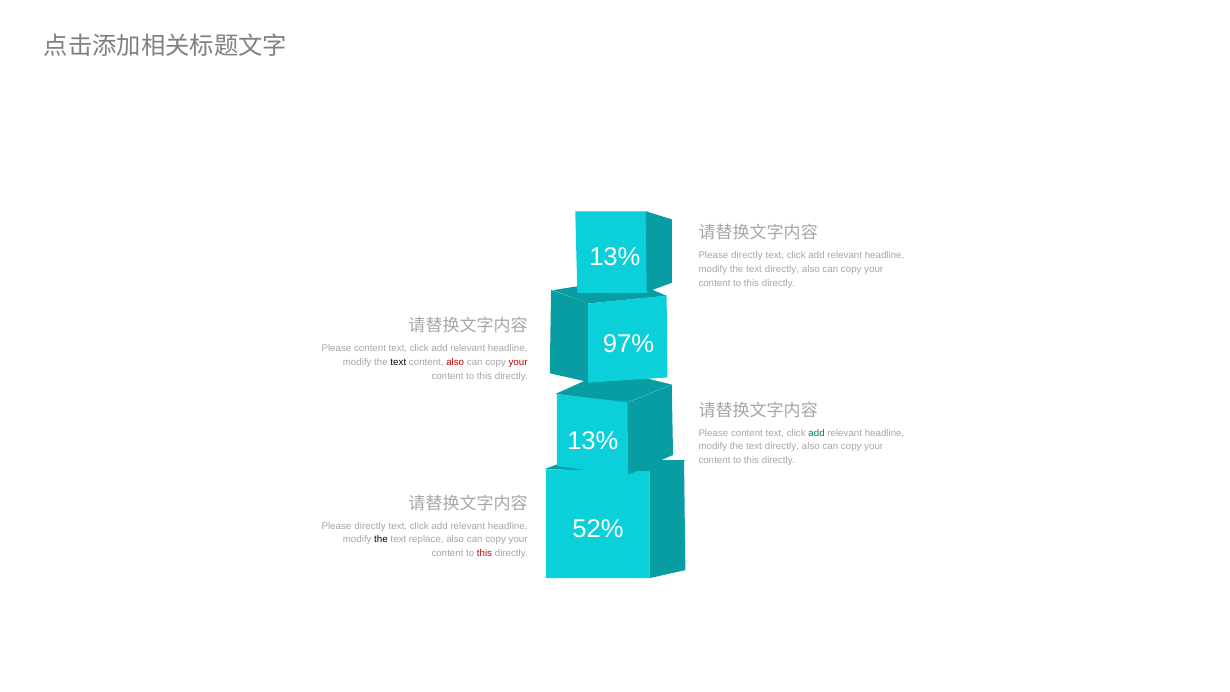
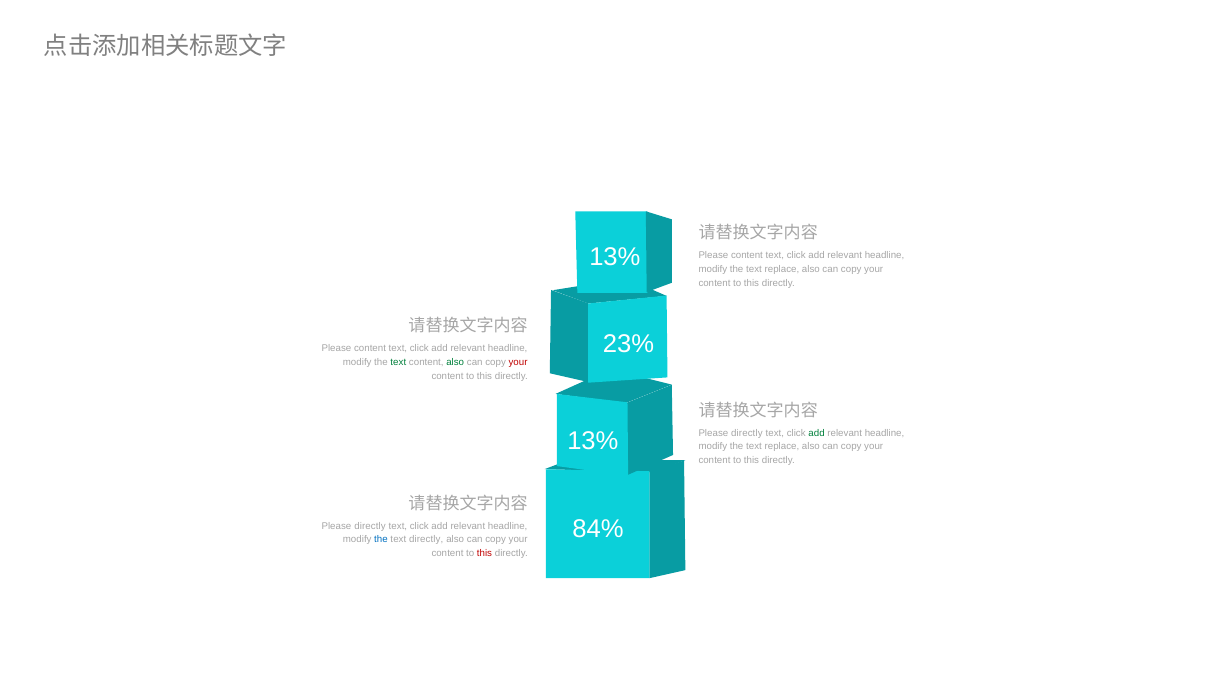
directly: directly -> content (747, 255)
directly: directly -> replace (782, 269)
97%: 97% -> 23% (629, 344)
text colour: black -> green (398, 362)
also colour: red -> green (455, 362)
content: content -> directly (747, 433)
directly: directly -> replace (782, 447)
52%: 52% -> 84% (598, 529)
the colour: black -> blue (381, 540)
text replace: replace -> directly (426, 540)
